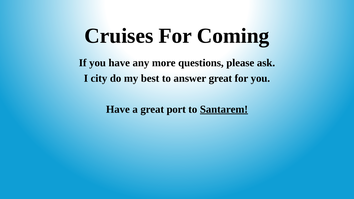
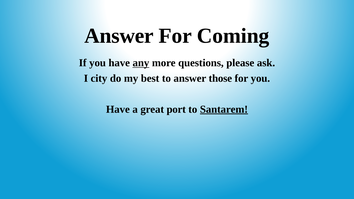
Cruises: Cruises -> Answer (119, 36)
any underline: none -> present (141, 63)
answer great: great -> those (220, 78)
